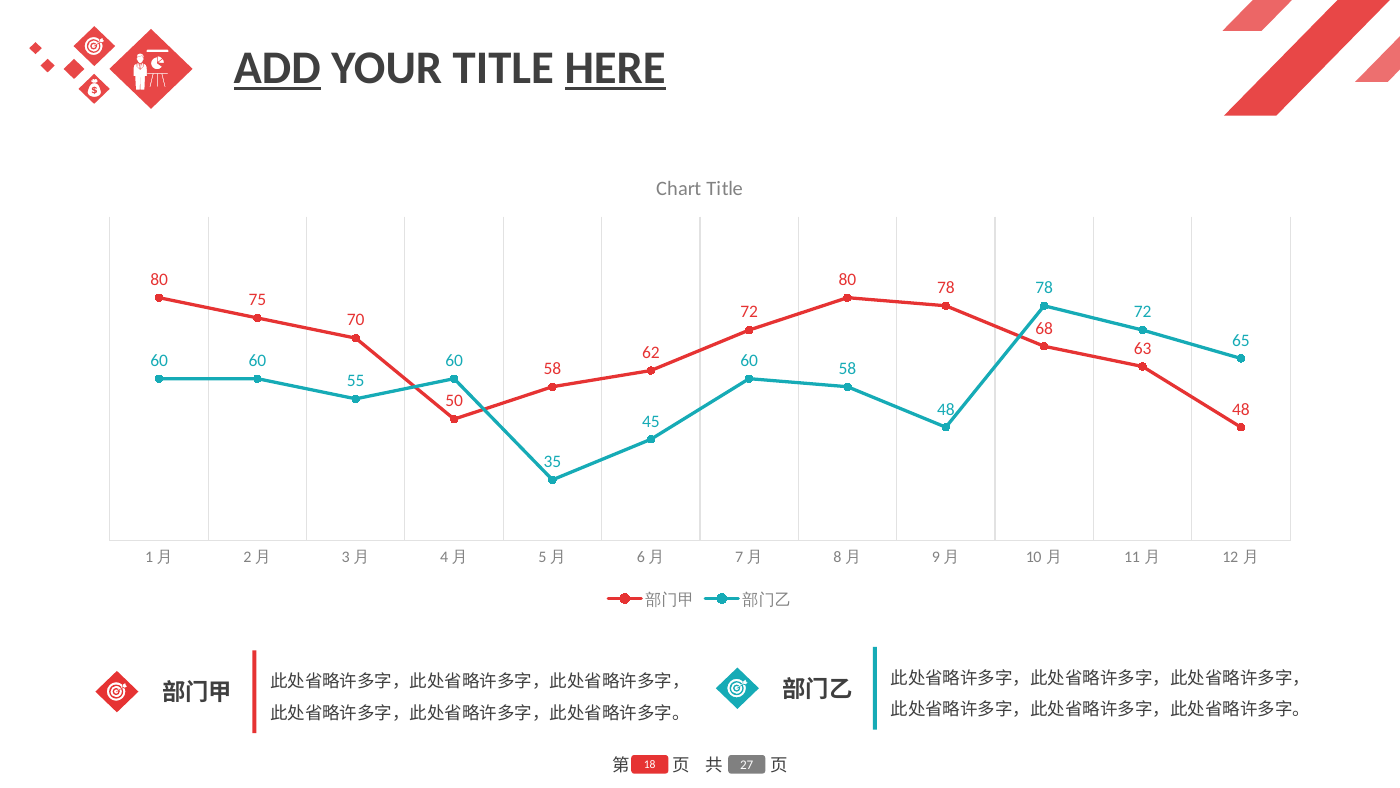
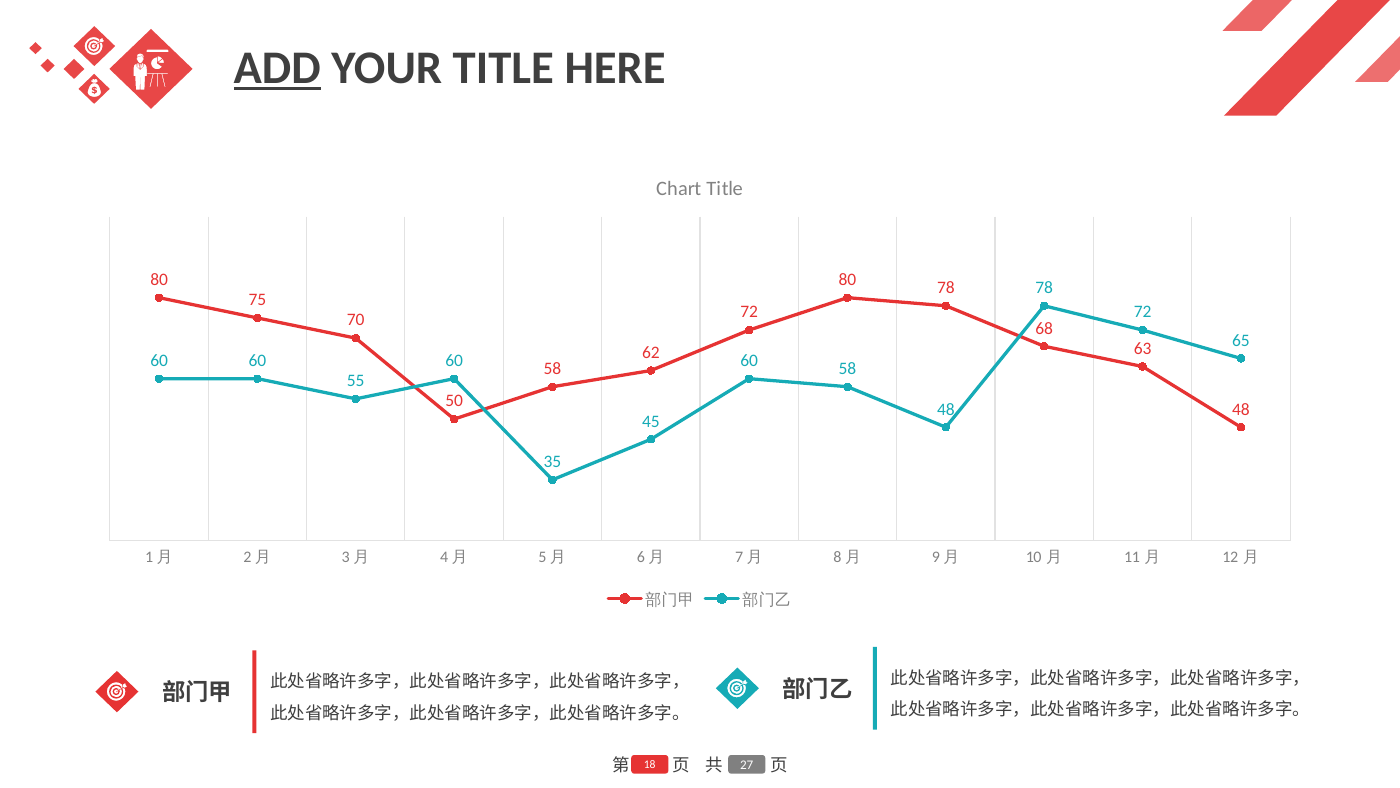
HERE underline: present -> none (615, 68)
